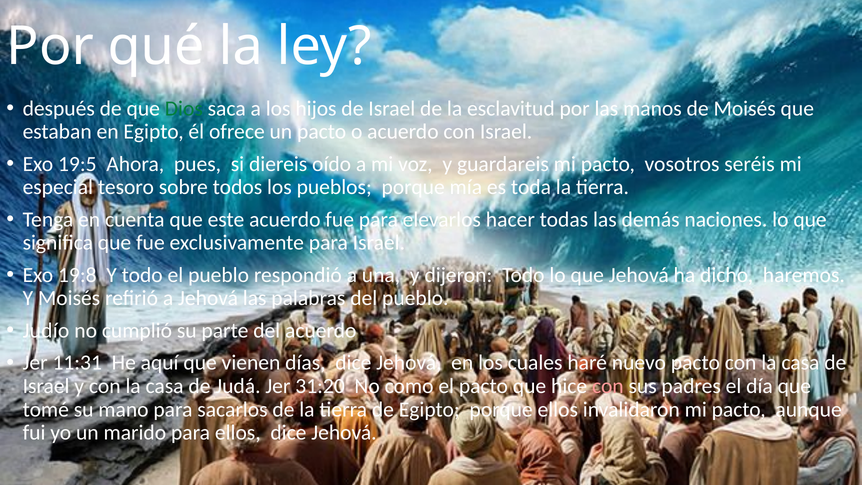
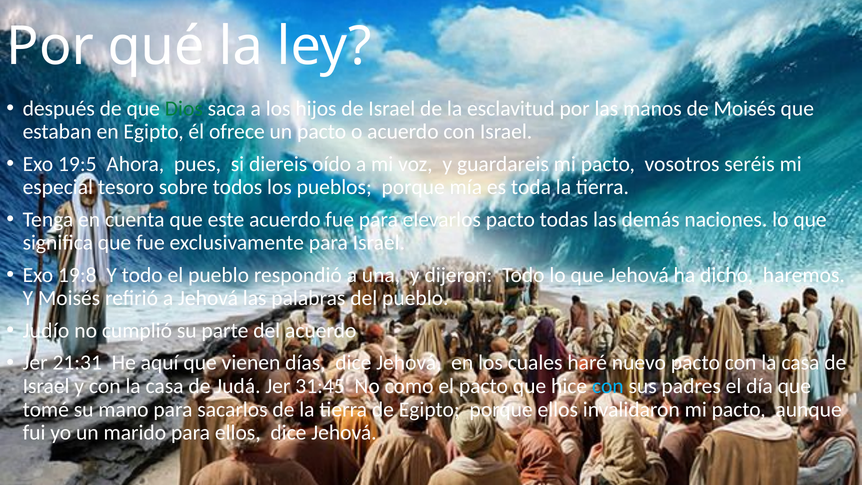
elevarlos hacer: hacer -> pacto (510, 219)
11:31: 11:31 -> 21:31 (77, 363)
31:20: 31:20 -> 31:45 (320, 386)
con colour: pink -> light blue (608, 386)
